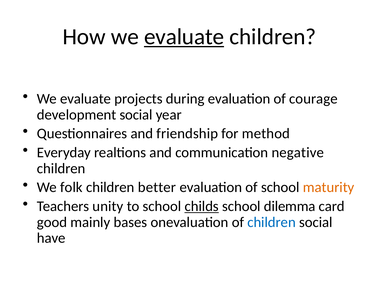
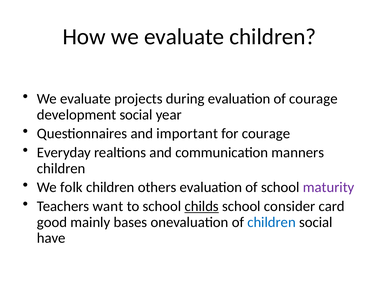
evaluate underline: present -> none (184, 37)
friendship: friendship -> important (187, 134)
for method: method -> courage (266, 134)
negative: negative -> manners (298, 153)
better: better -> others (157, 188)
maturity colour: orange -> purple (329, 188)
unity: unity -> want (108, 206)
dilemma: dilemma -> consider (290, 206)
